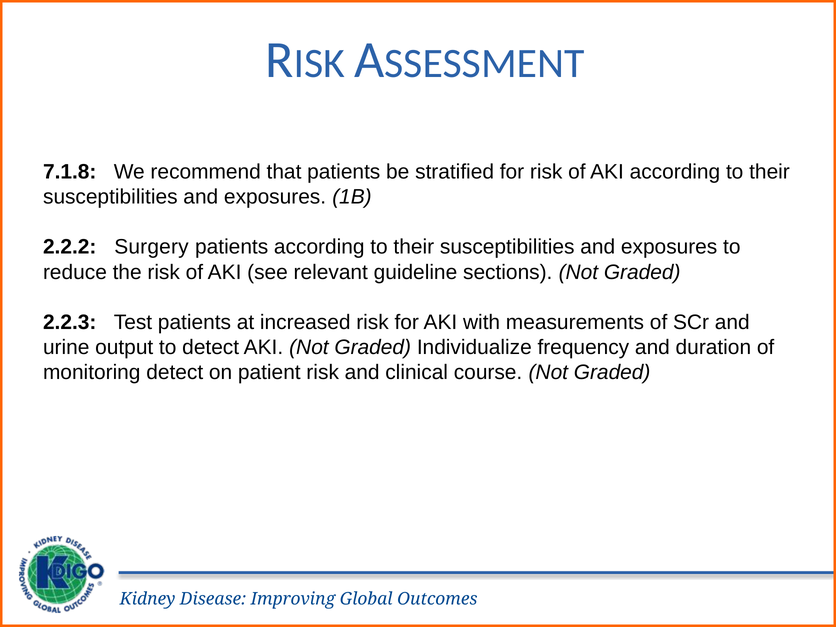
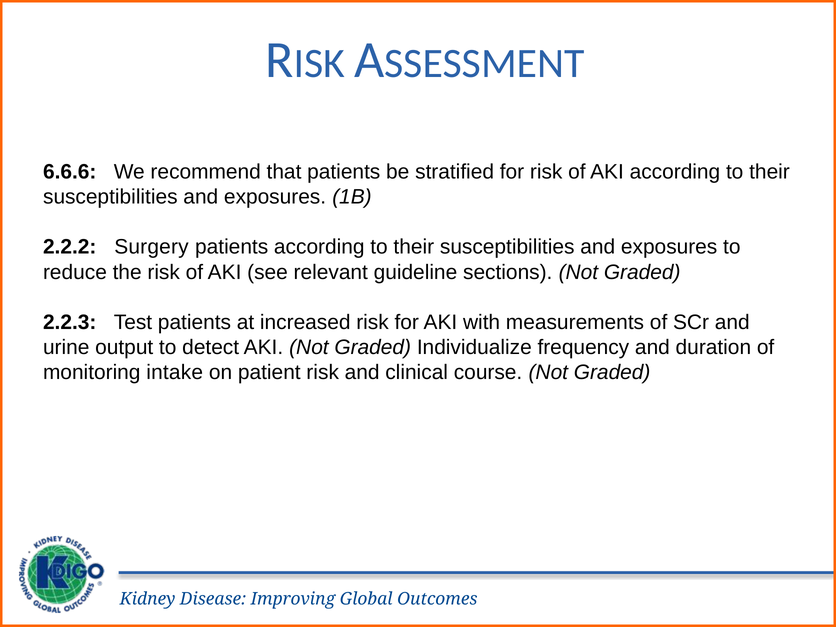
7.1.8: 7.1.8 -> 6.6.6 (70, 172)
monitoring detect: detect -> intake (175, 372)
